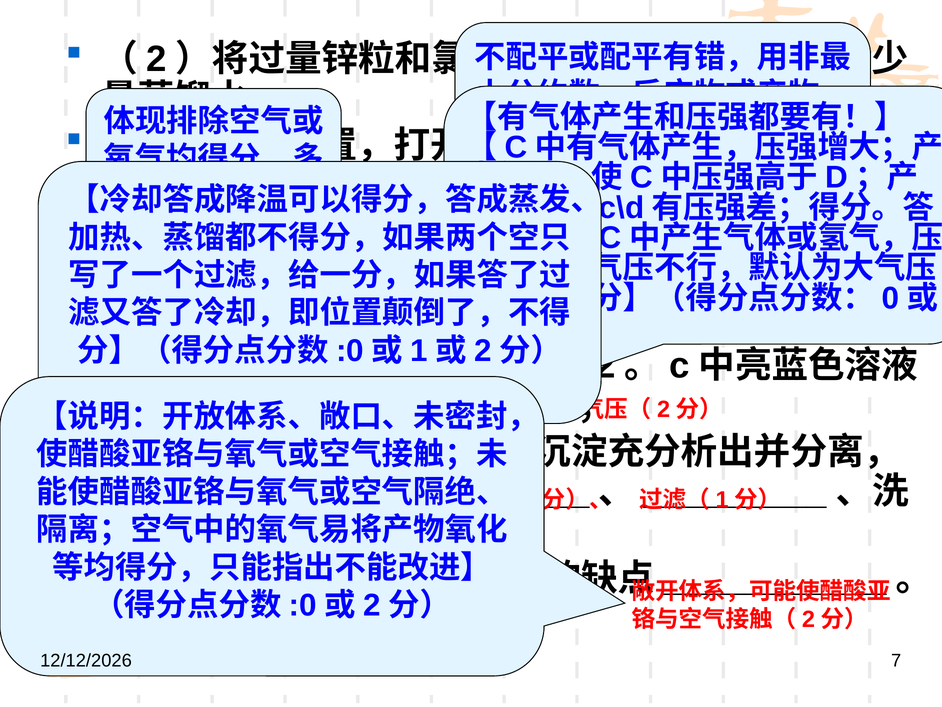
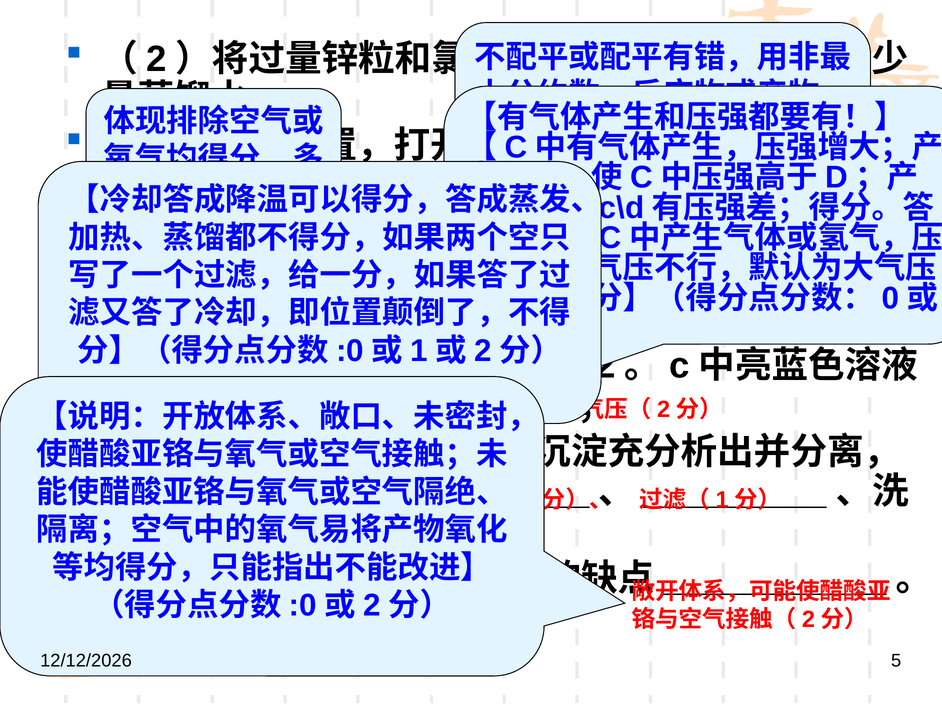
7: 7 -> 5 (896, 660)
